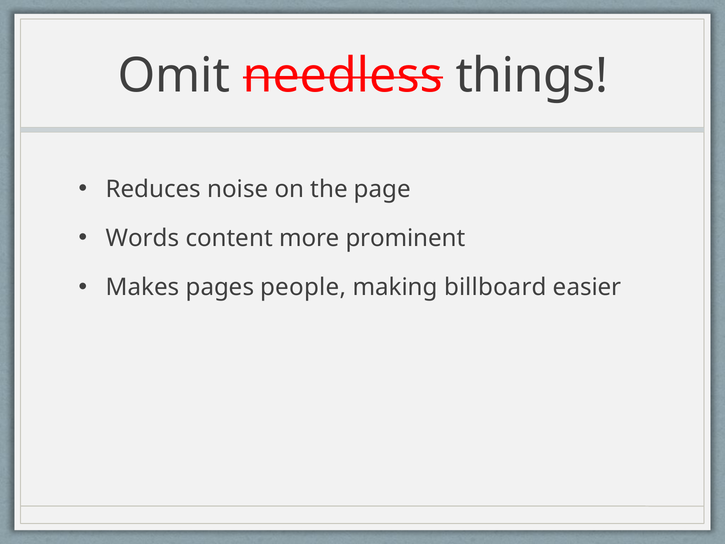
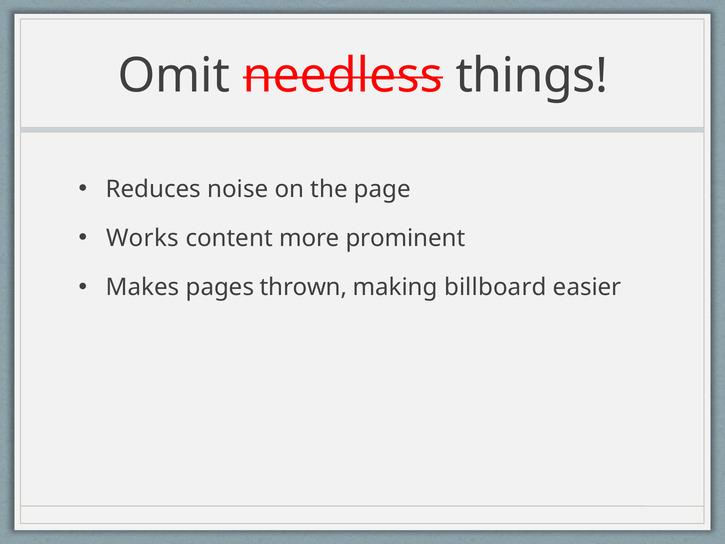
Words: Words -> Works (142, 238)
people: people -> thrown (304, 287)
